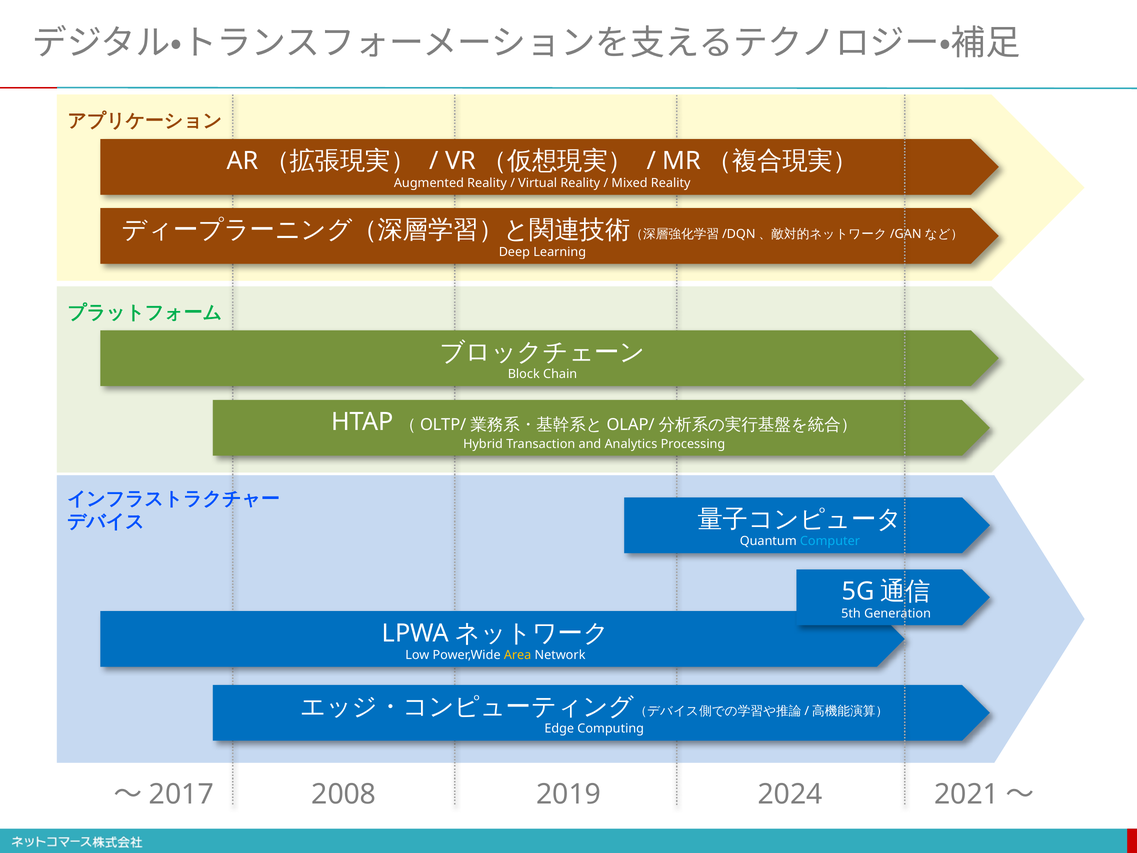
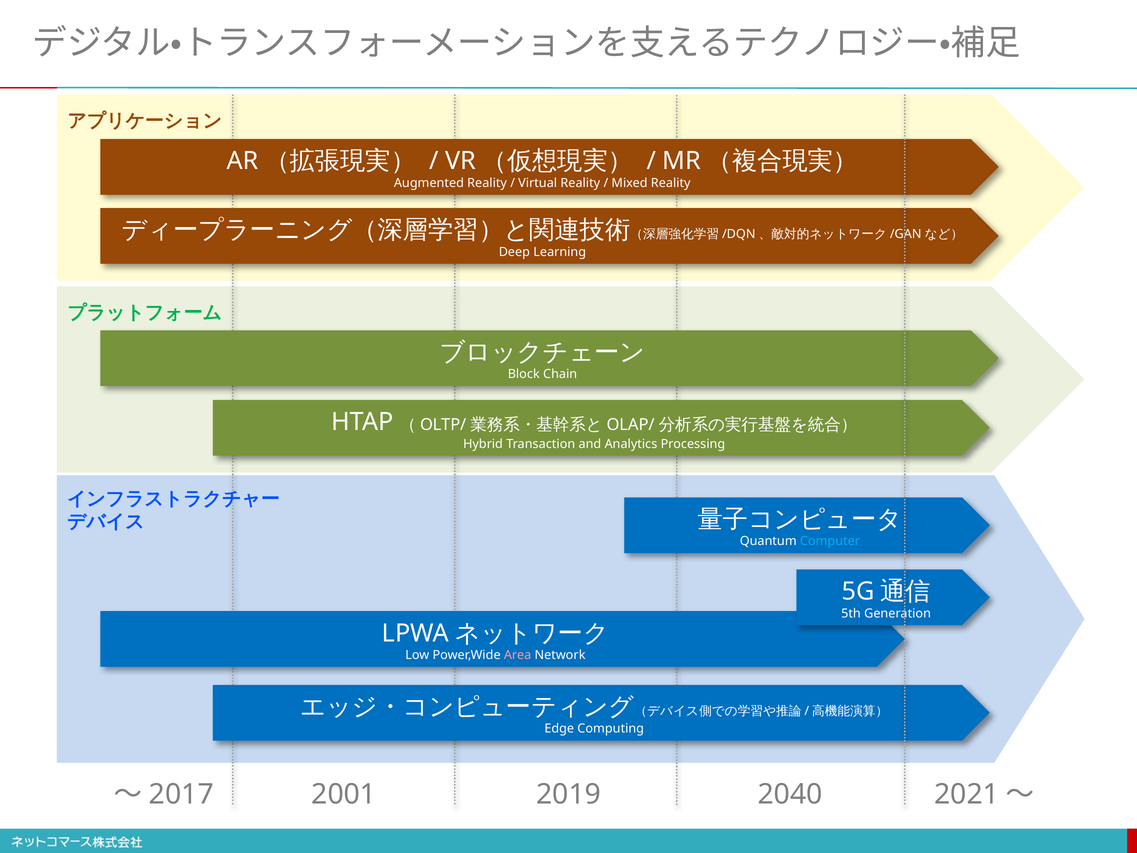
Area colour: yellow -> pink (518, 655)
2008: 2008 -> 2001 (344, 794)
2024: 2024 -> 2040 (790, 794)
